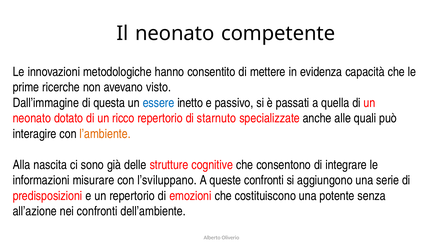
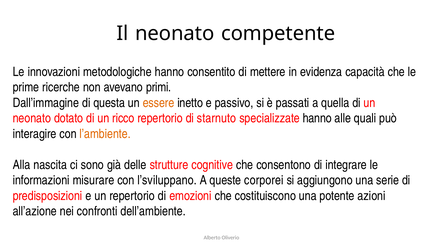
visto: visto -> primi (159, 87)
essere colour: blue -> orange (159, 103)
specializzate anche: anche -> hanno (317, 118)
queste confronti: confronti -> corporei (264, 181)
senza: senza -> azioni (372, 196)
